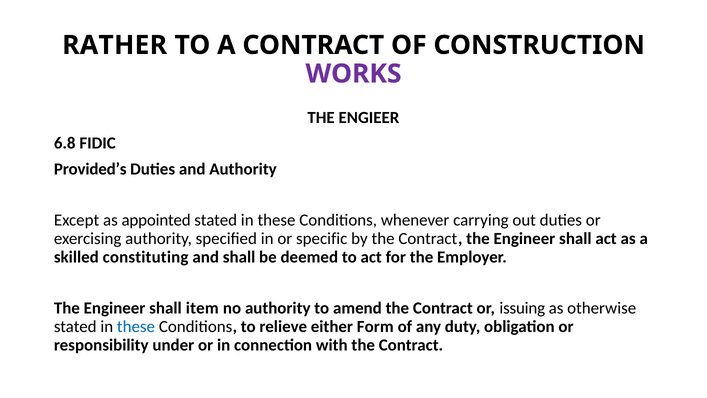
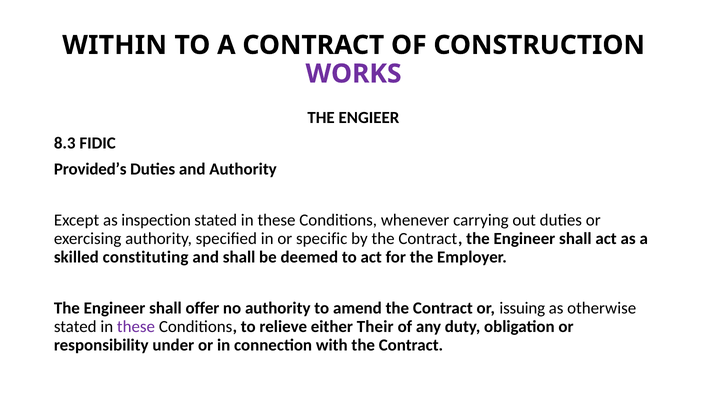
RATHER: RATHER -> WITHIN (115, 45)
6.8: 6.8 -> 8.3 (65, 143)
appointed: appointed -> inspection (156, 220)
item: item -> offer (202, 308)
these colour: blue -> purple (136, 326)
Form: Form -> Their (375, 326)
